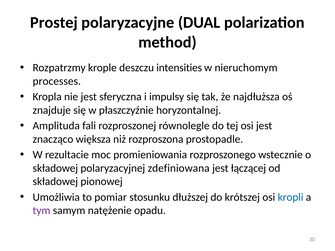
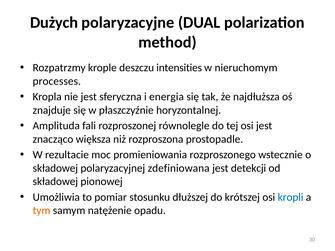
Prostej: Prostej -> Dużych (54, 23)
impulsy: impulsy -> energia (167, 97)
łączącej: łączącej -> detekcji (249, 168)
tym colour: purple -> orange (42, 211)
